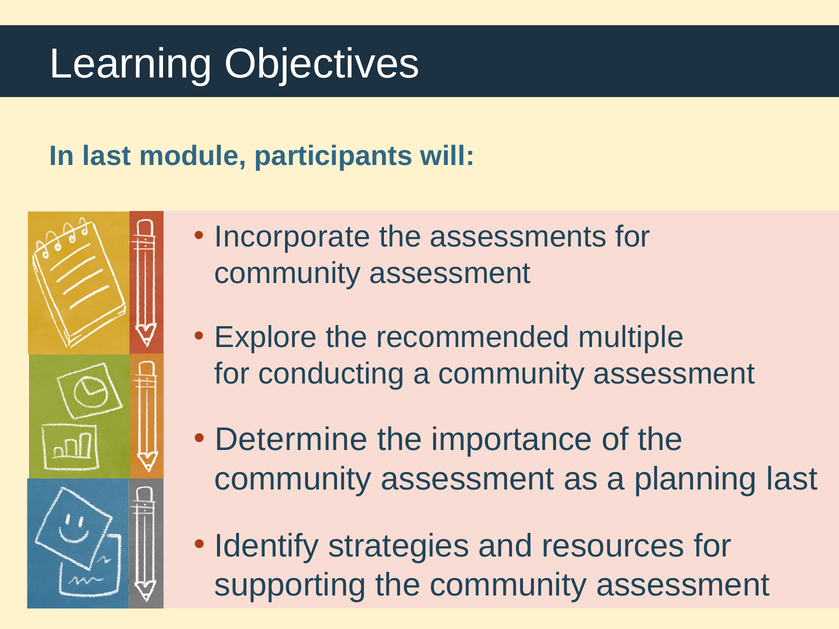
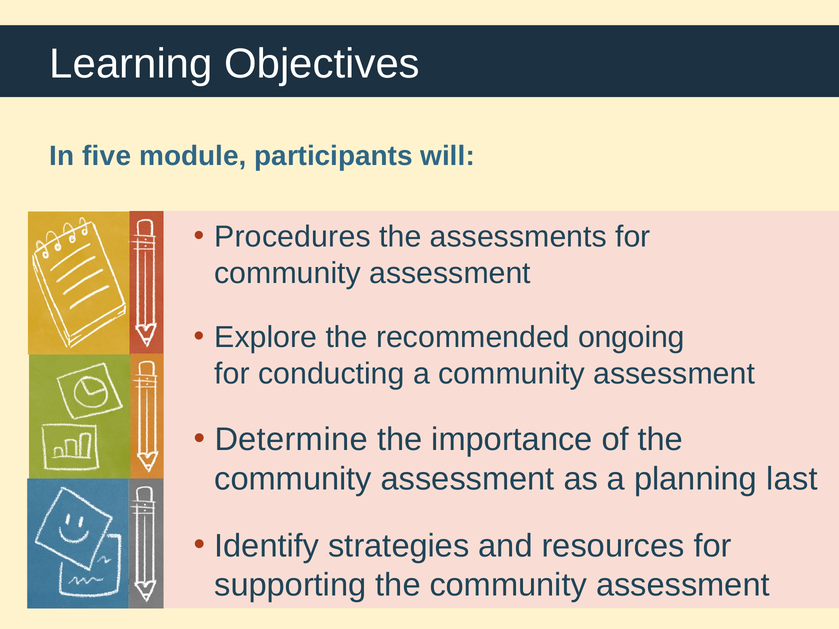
In last: last -> five (107, 156)
Incorporate: Incorporate -> Procedures (293, 237)
multiple: multiple -> ongoing (631, 338)
